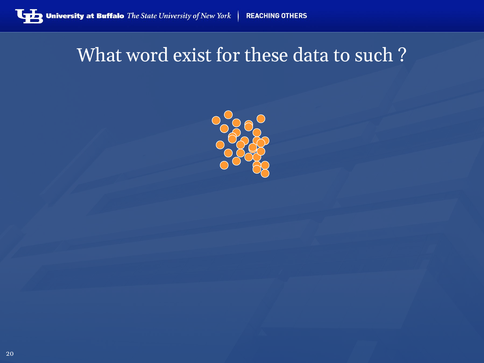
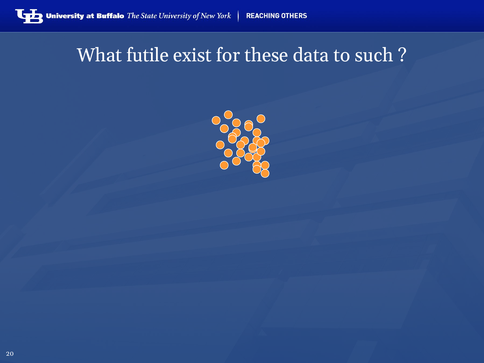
word: word -> futile (148, 55)
